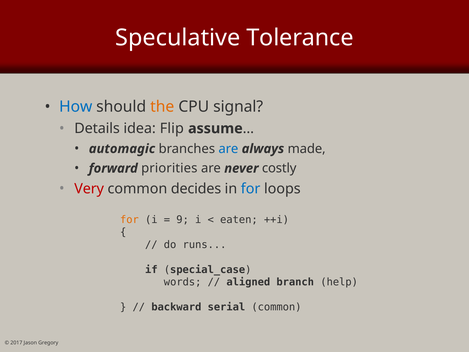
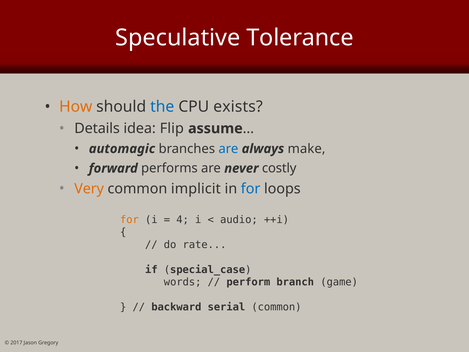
How colour: blue -> orange (76, 107)
the colour: orange -> blue (162, 107)
signal: signal -> exists (238, 107)
made: made -> make (307, 149)
priorities: priorities -> performs (169, 168)
Very colour: red -> orange (89, 189)
decides: decides -> implicit (196, 189)
9: 9 -> 4 (183, 220)
eaten: eaten -> audio (239, 220)
runs: runs -> rate (205, 245)
aligned: aligned -> perform (248, 282)
help: help -> game (339, 282)
